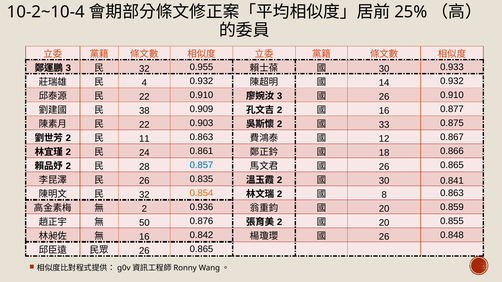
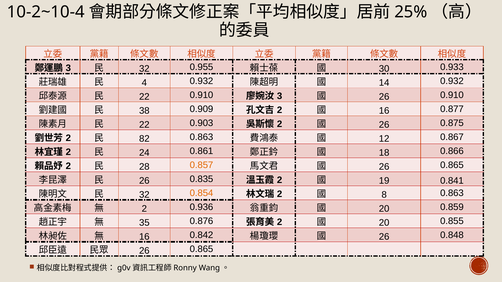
33: 33 -> 26 (384, 125)
11: 11 -> 82 (144, 139)
0.857 colour: blue -> orange (201, 165)
30: 30 -> 19 (384, 181)
50: 50 -> 35 (144, 223)
